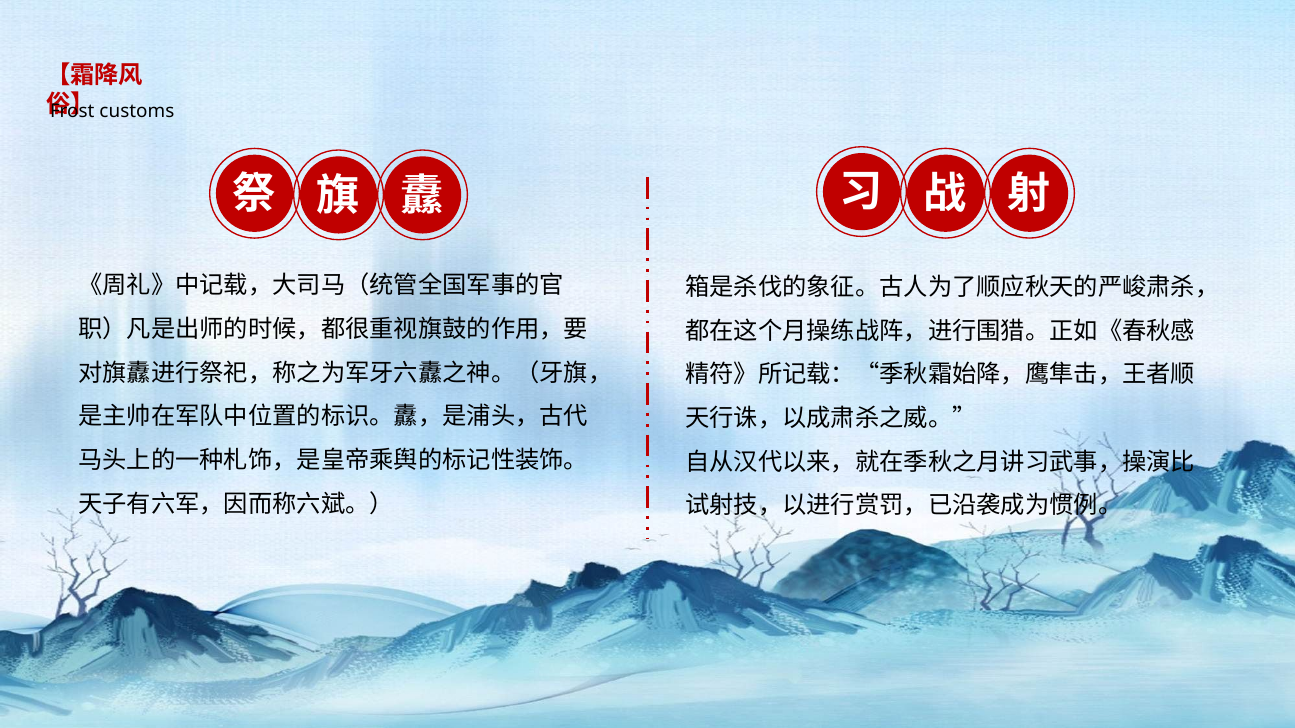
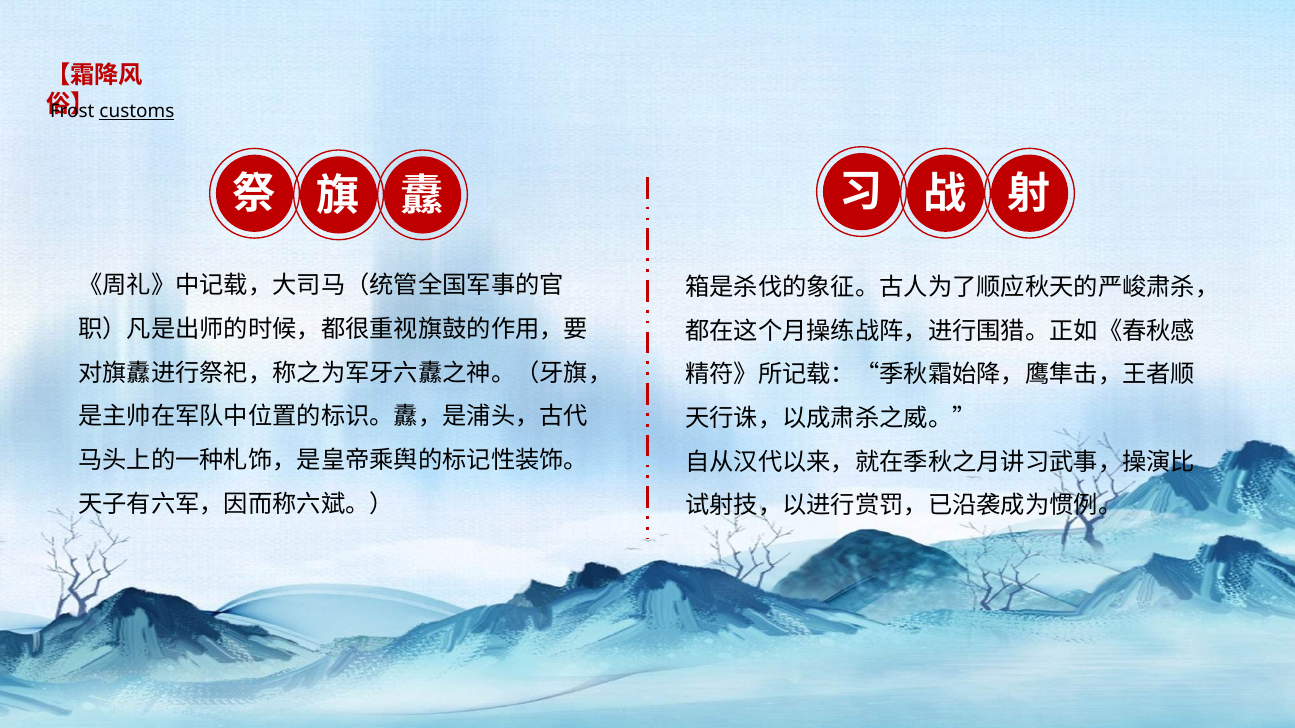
customs underline: none -> present (137, 111)
